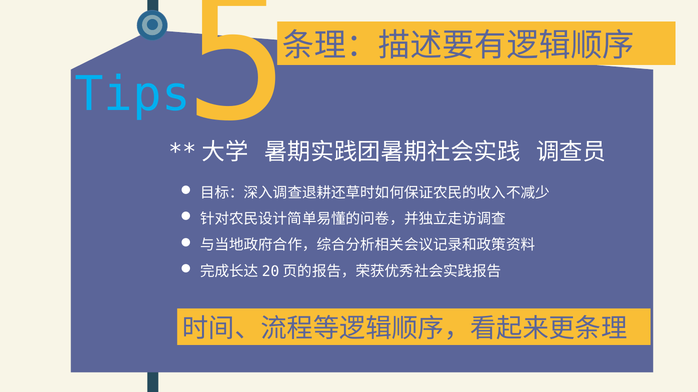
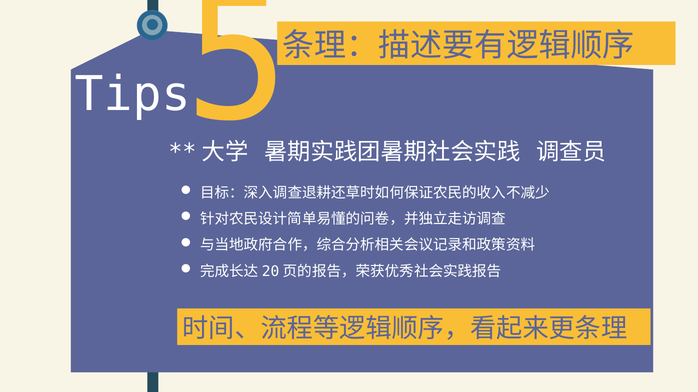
Tips colour: light blue -> white (133, 95)
